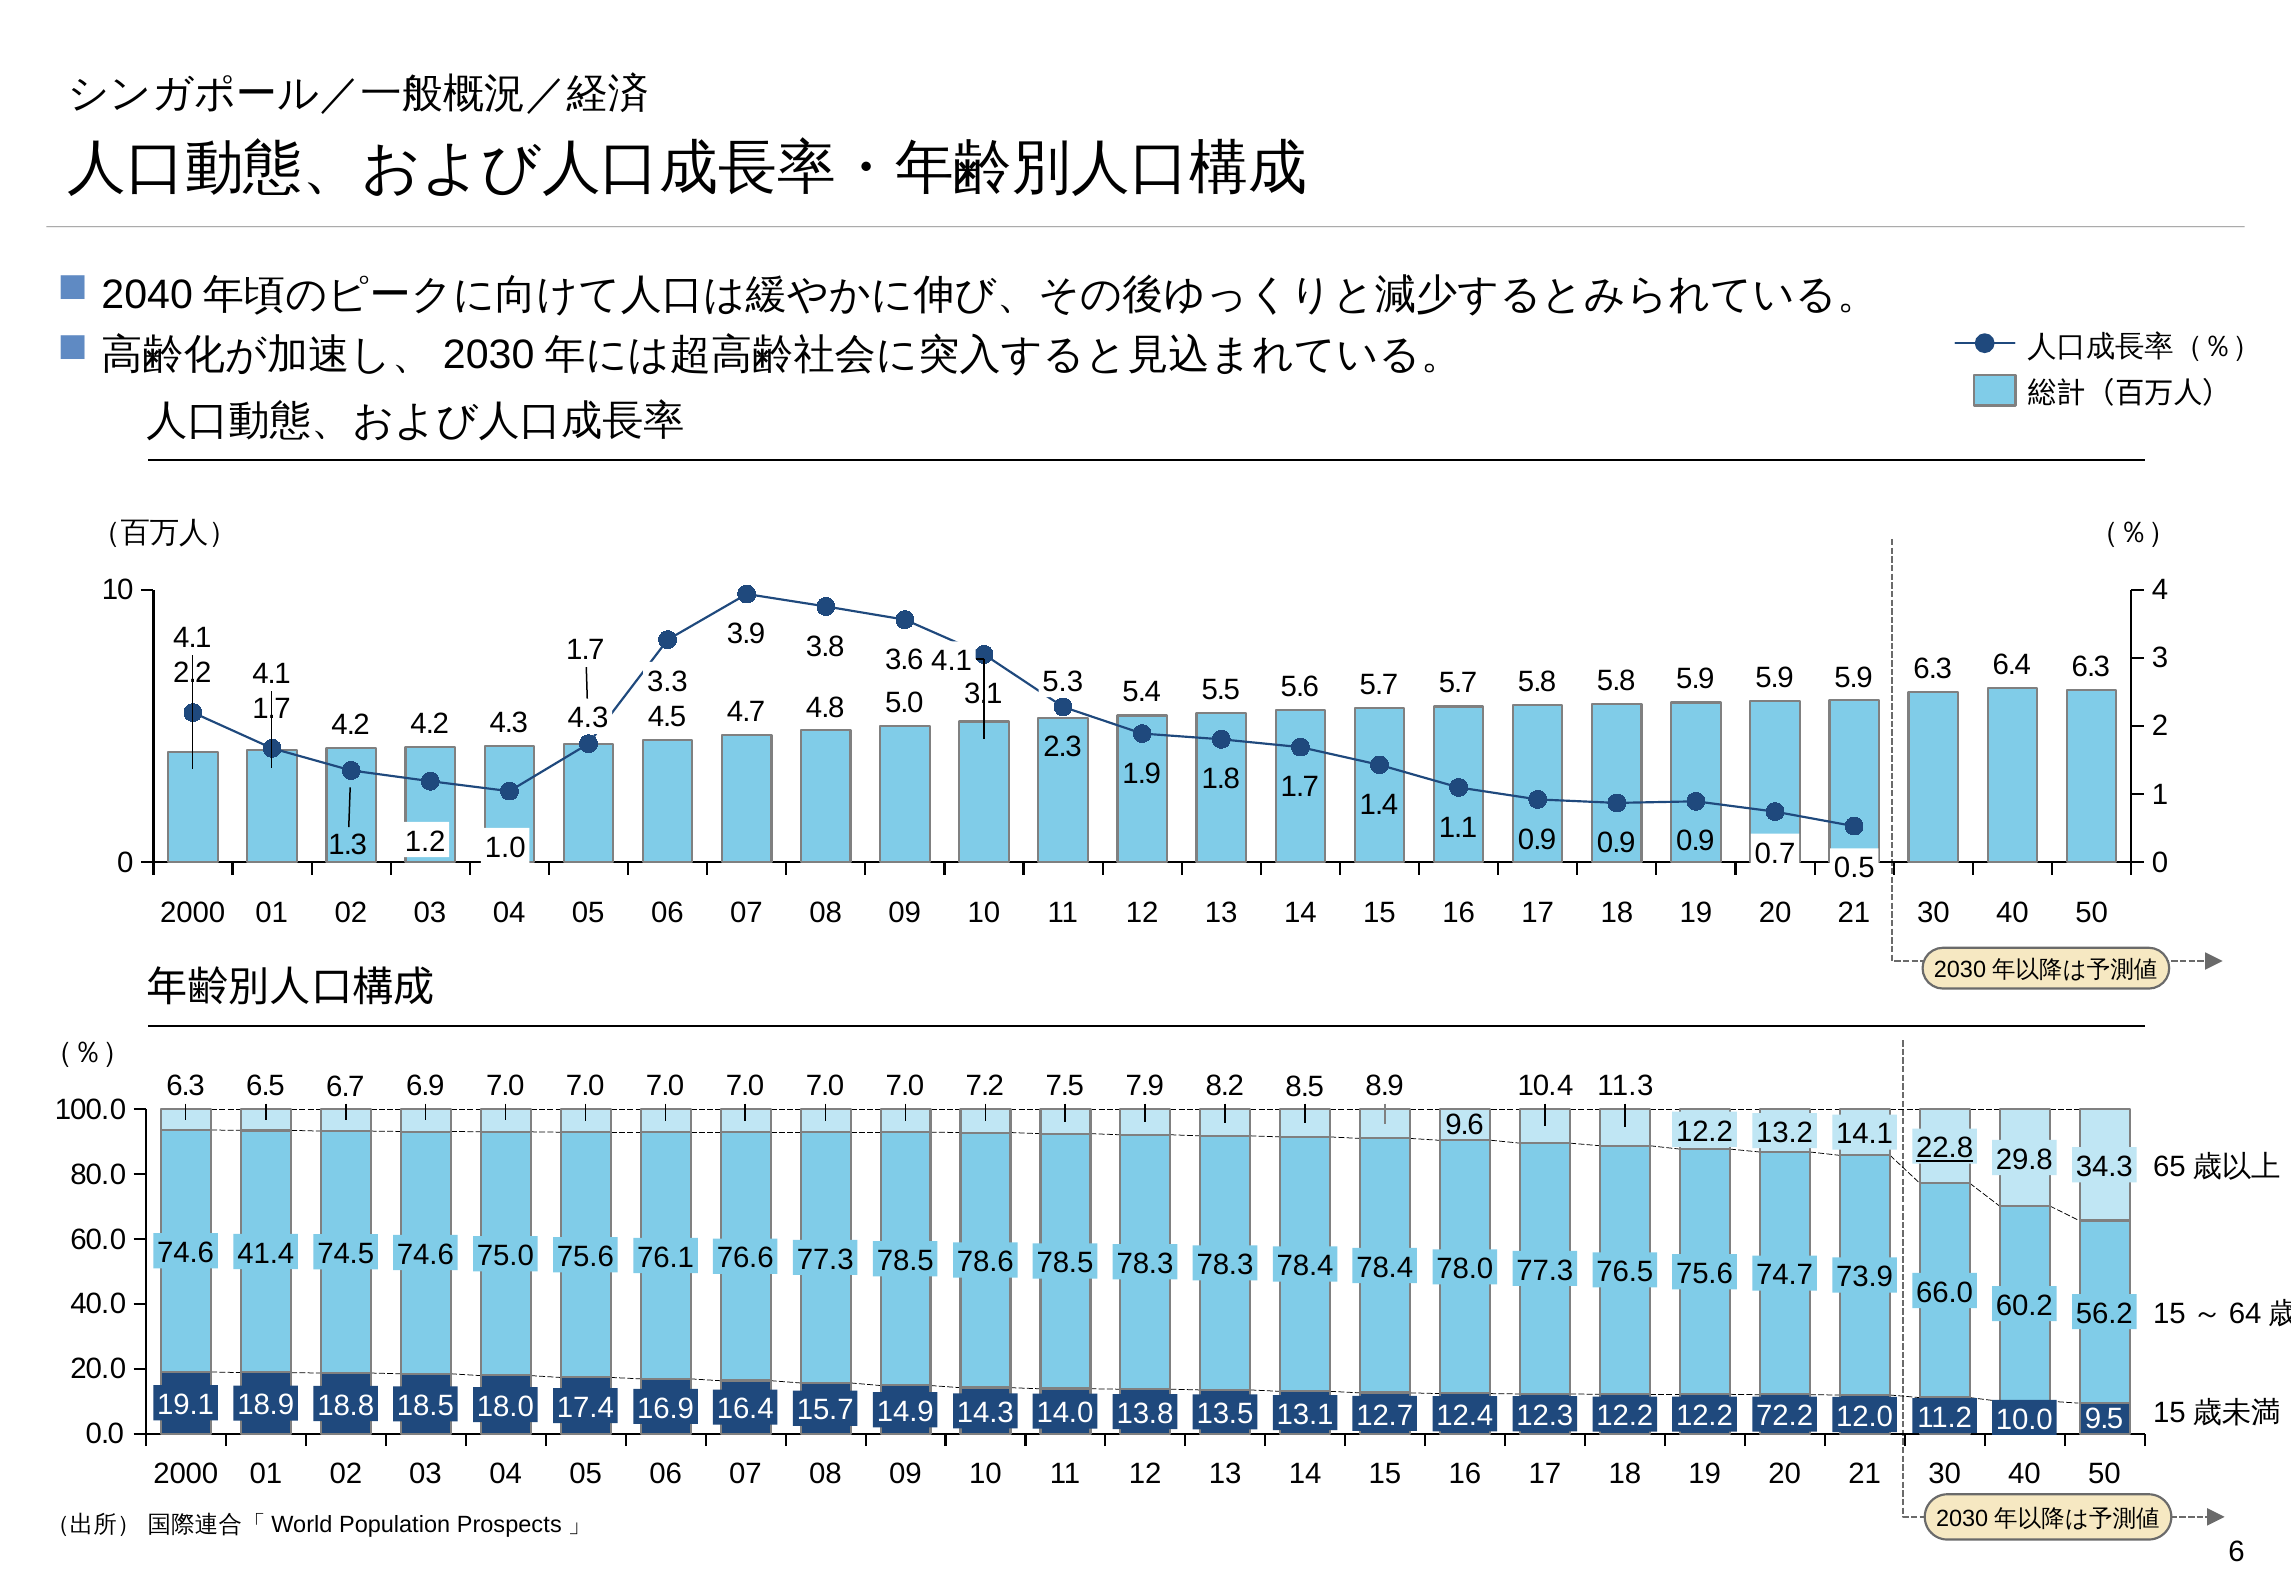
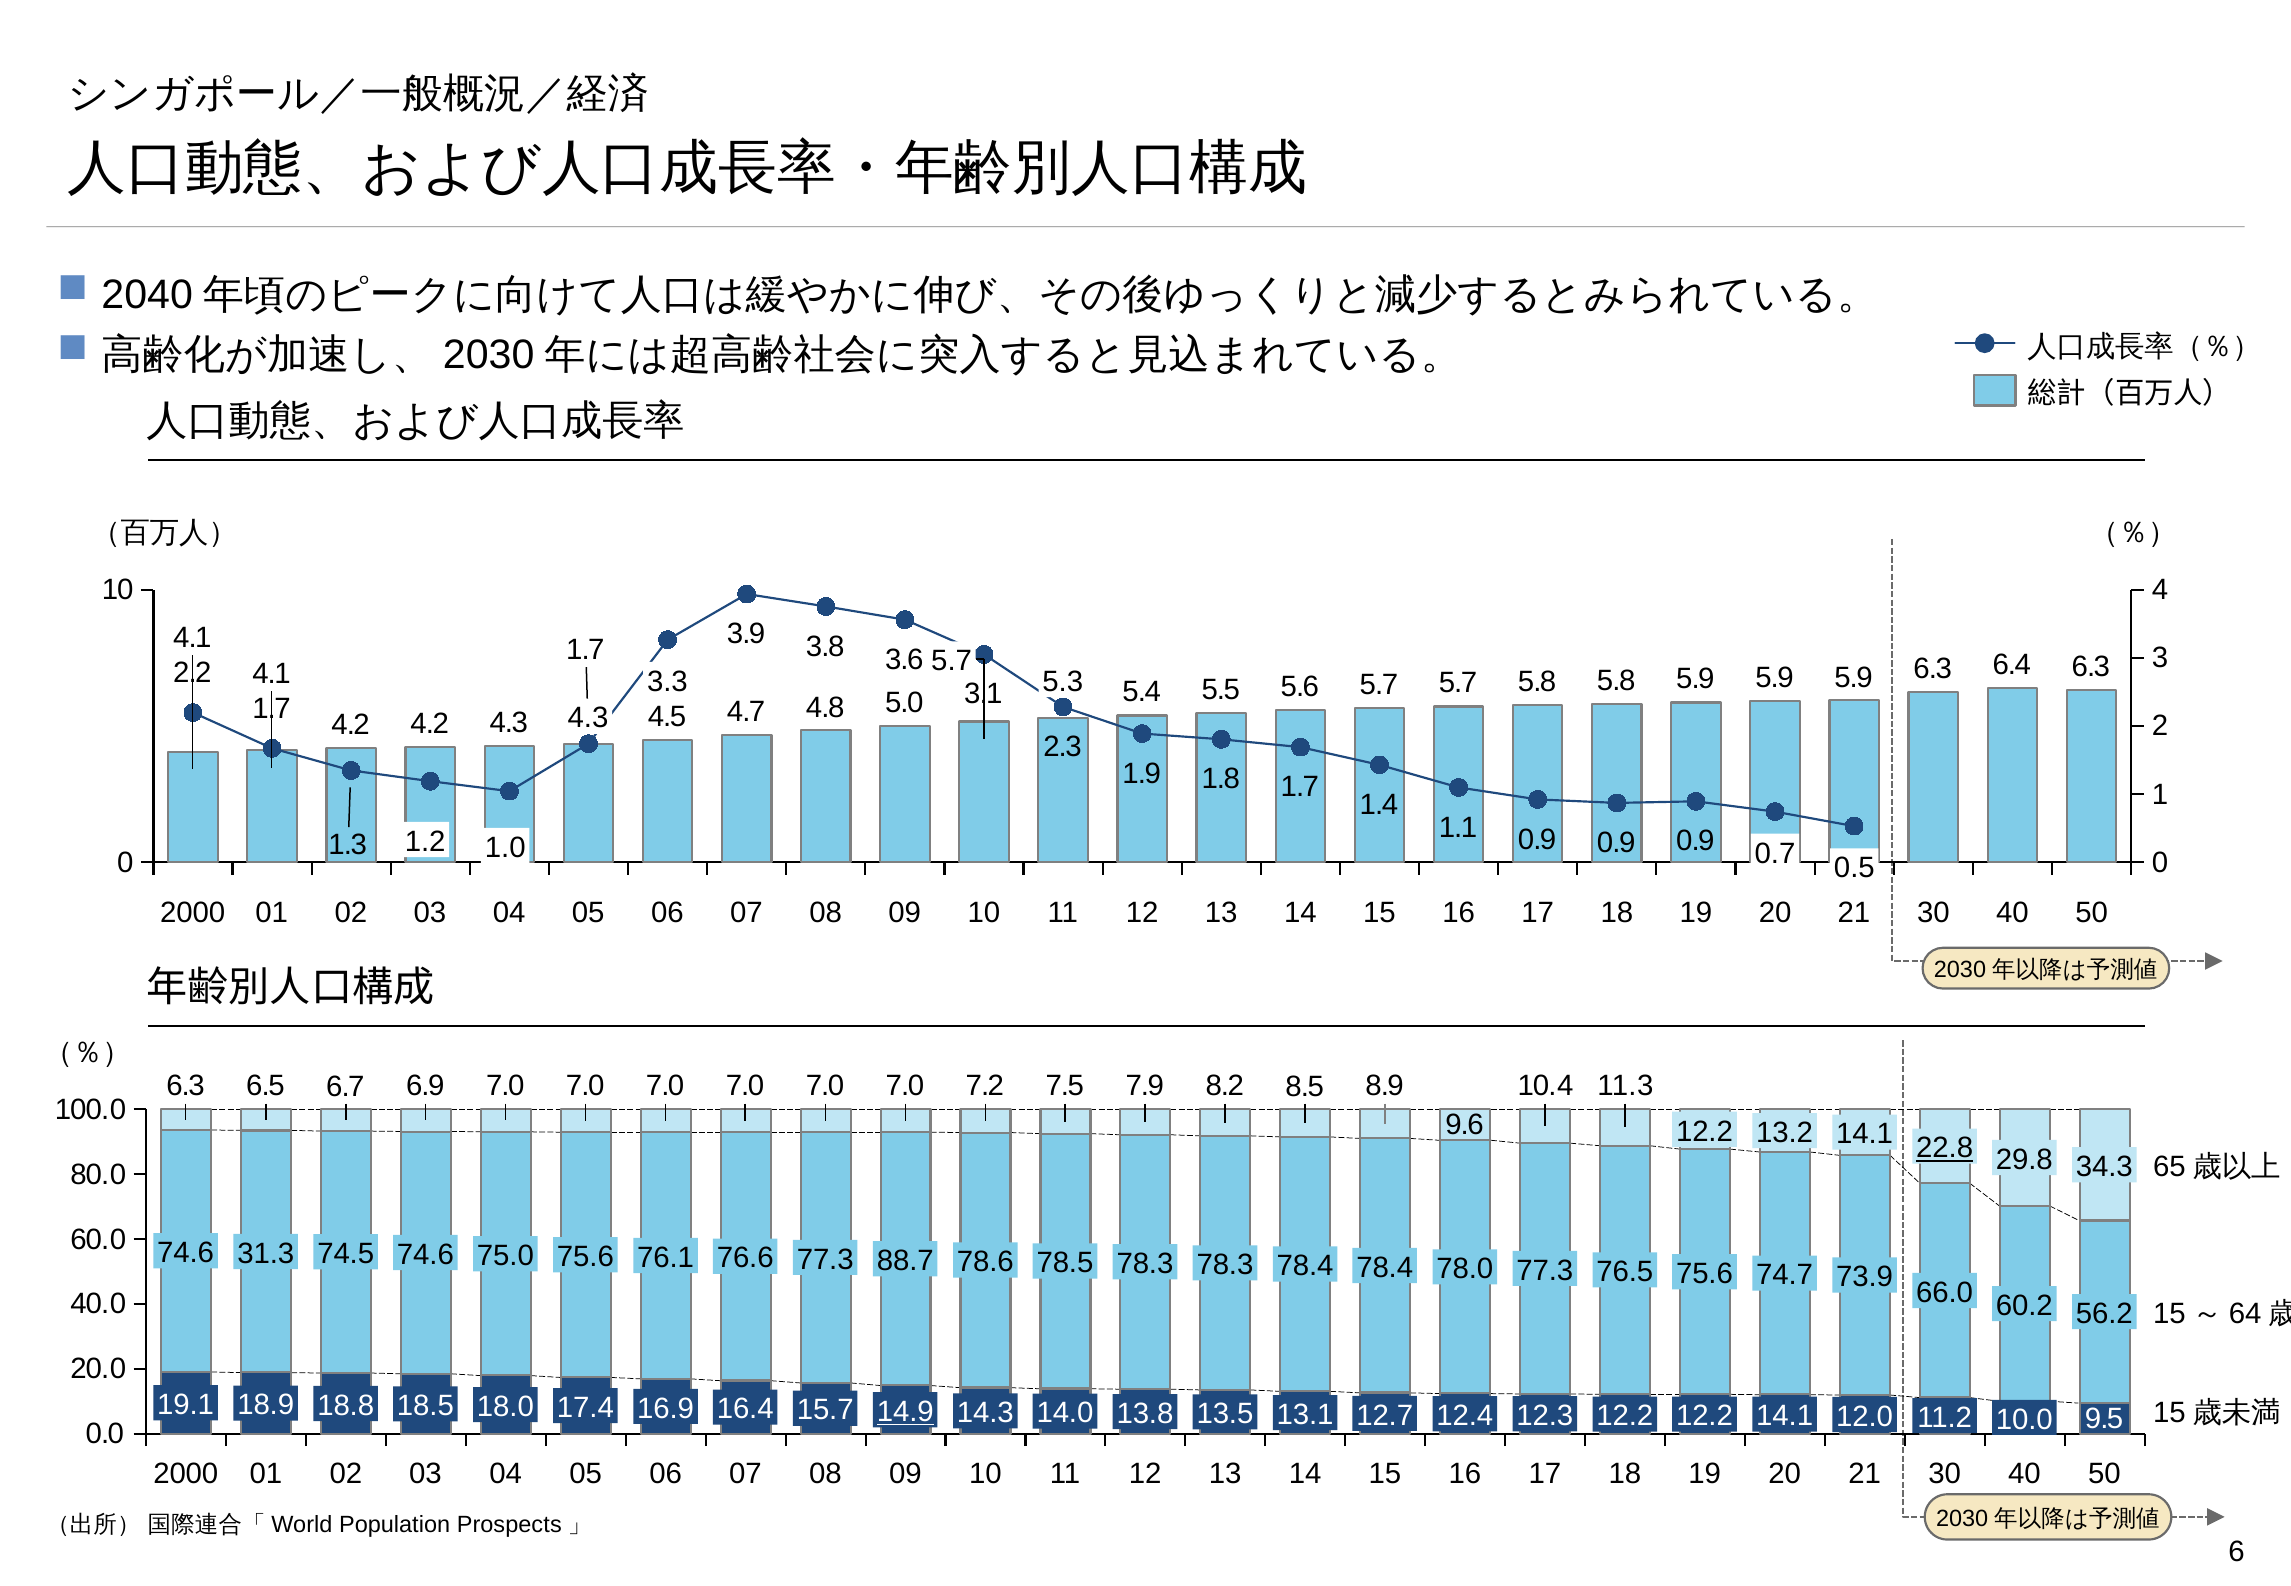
4.1: 4.1 -> 5.7 (952, 661)
41.4: 41.4 -> 31.3 (266, 1254)
78.5: 78.5 -> 88.7 (905, 1261)
14.9 underline: none -> present (905, 1412)
72.2: 72.2 -> 14.1 (1785, 1416)
